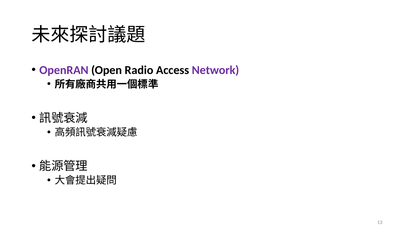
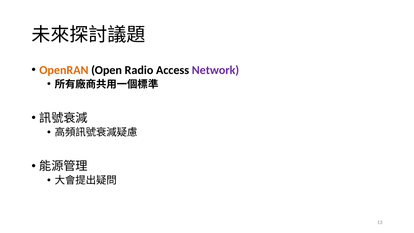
OpenRAN colour: purple -> orange (64, 70)
